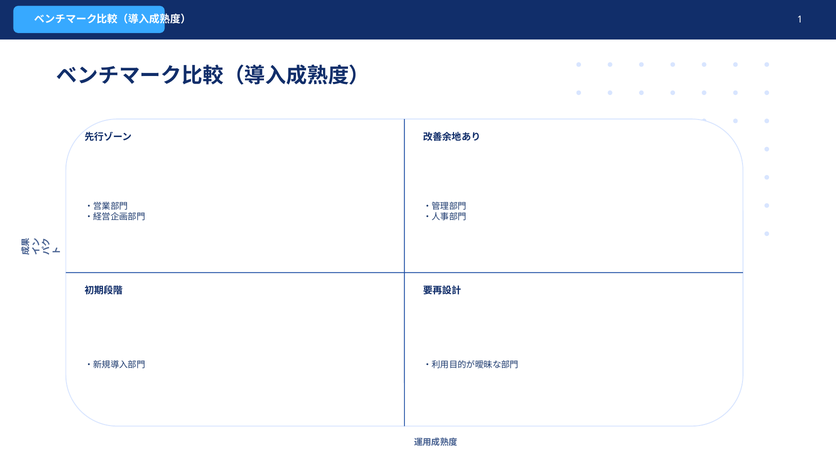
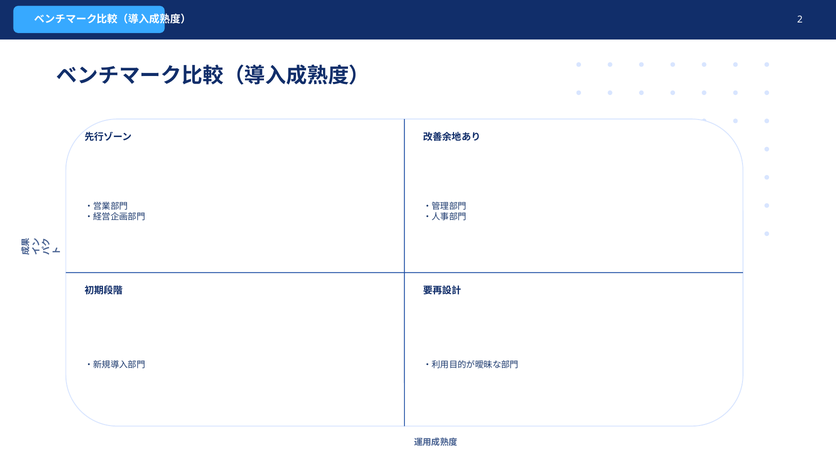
1: 1 -> 2 (800, 19)
